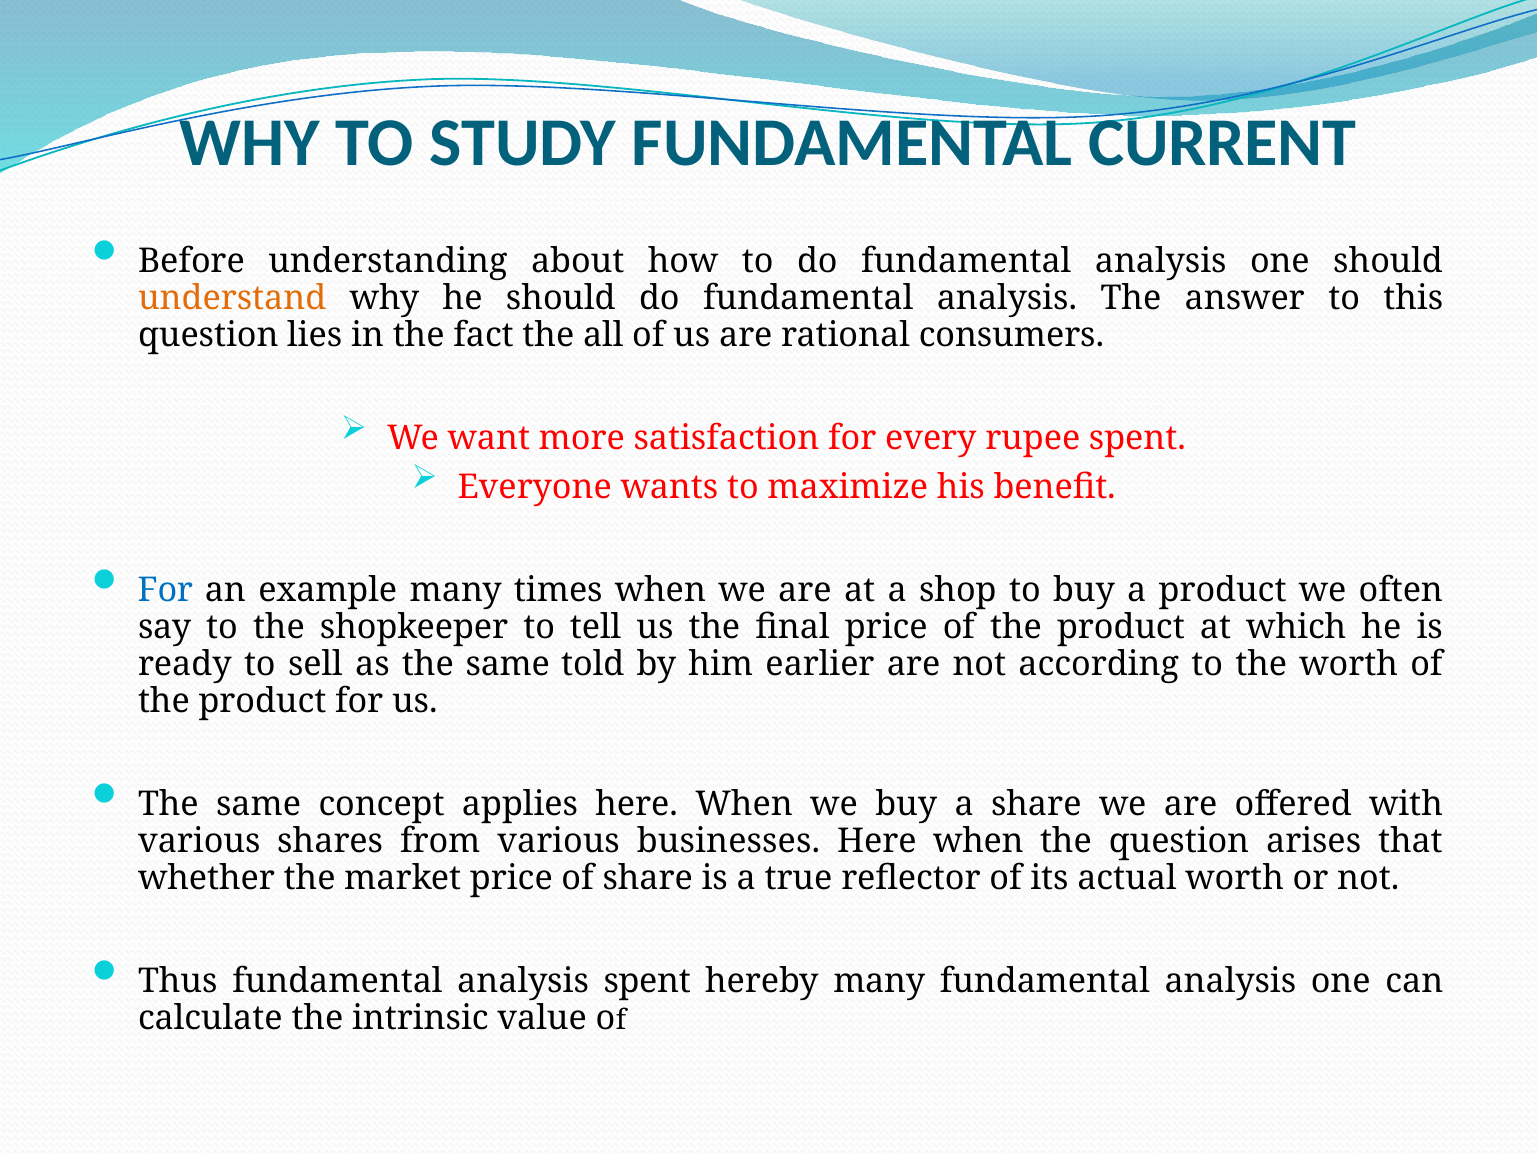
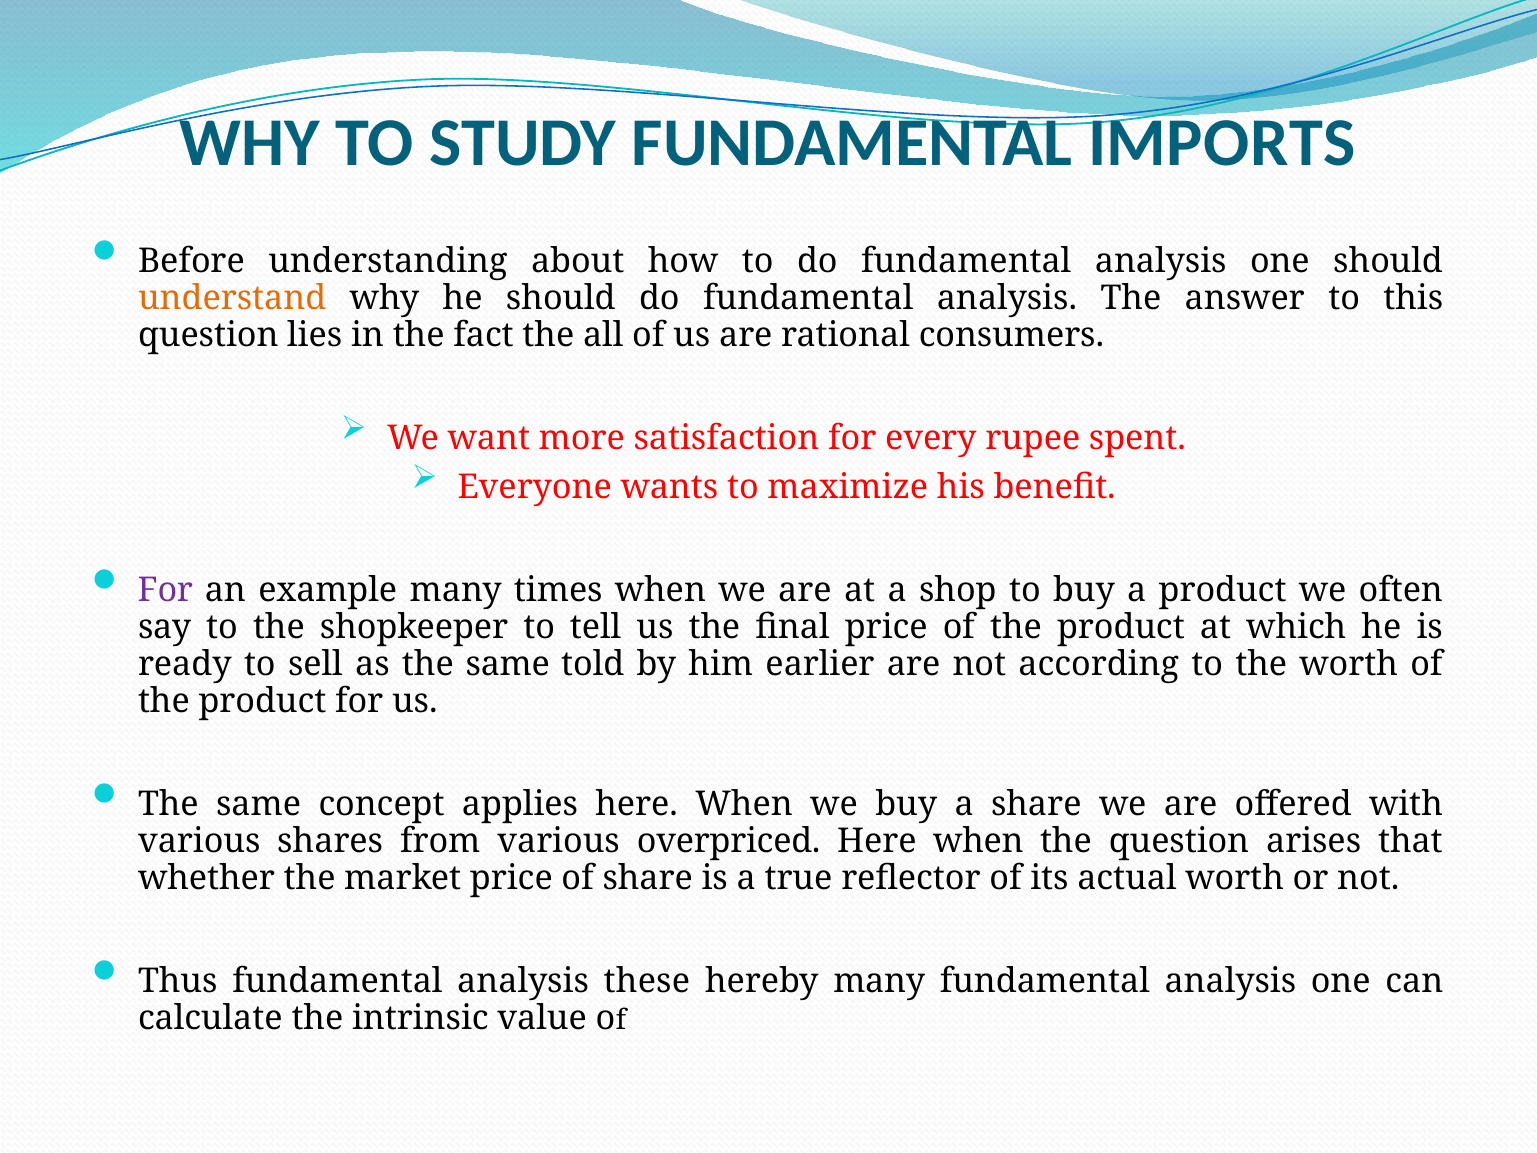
CURRENT: CURRENT -> IMPORTS (1222, 143)
For colour: blue -> purple (165, 590)
businesses: businesses -> overpriced (729, 841)
analysis spent: spent -> these (647, 981)
